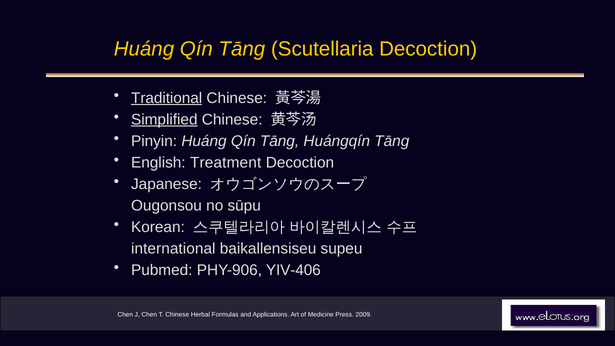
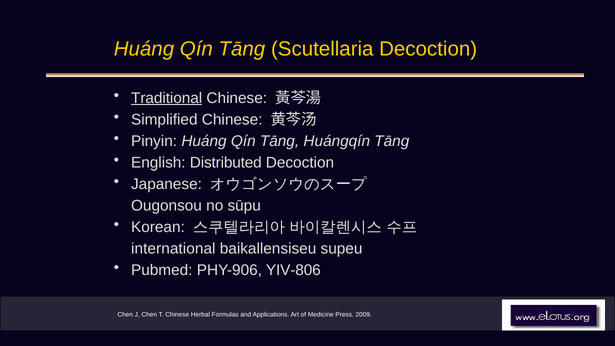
Simplified underline: present -> none (164, 119)
Treatment: Treatment -> Distributed (226, 163)
YIV-406: YIV-406 -> YIV-806 (293, 270)
